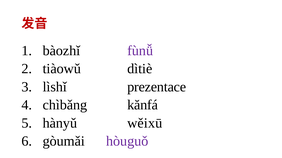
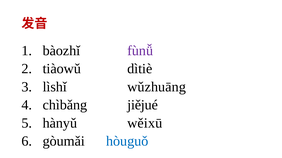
prezentace: prezentace -> wǔzhuāng (157, 87)
kănfá: kănfá -> jiějué (143, 105)
hòuguǒ colour: purple -> blue (127, 142)
